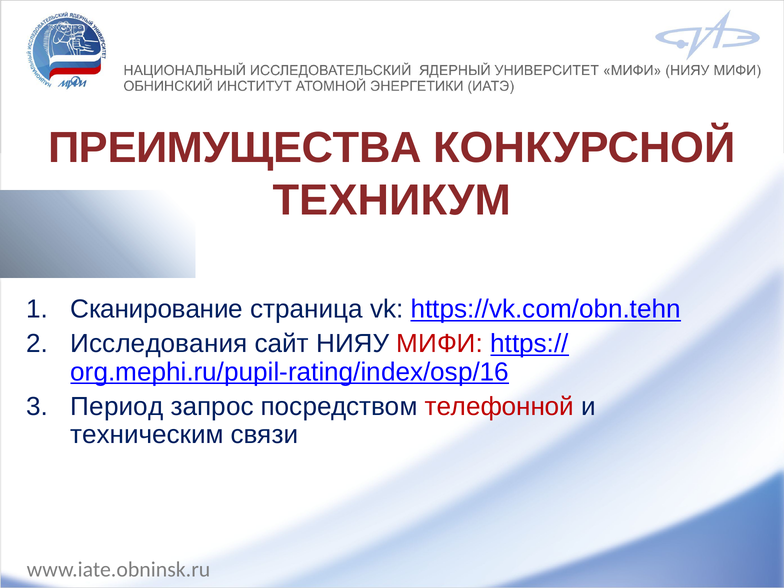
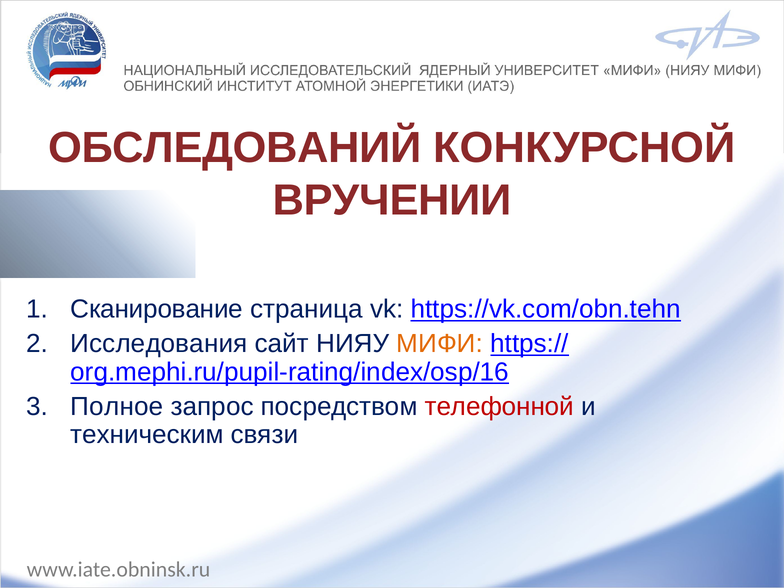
ПРЕИМУЩЕСТВА: ПРЕИМУЩЕСТВА -> ОБСЛЕДОВАНИЙ (235, 148)
ТЕХНИКУМ: ТЕХНИКУМ -> ВРУЧЕНИИ (392, 200)
МИФИ colour: red -> orange (440, 344)
Период: Период -> Полное (117, 406)
